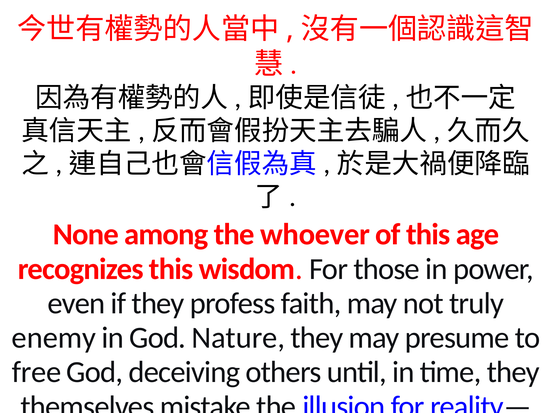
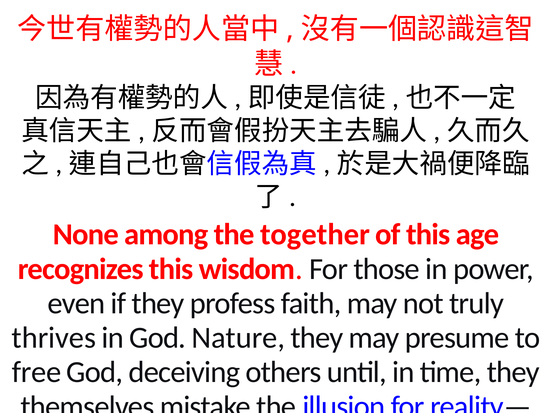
whoever: whoever -> together (315, 235)
enemy: enemy -> thrives (54, 338)
